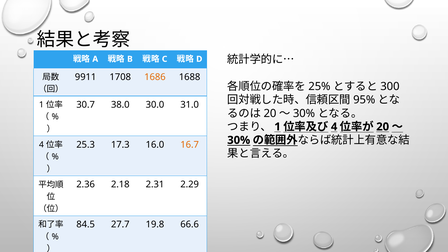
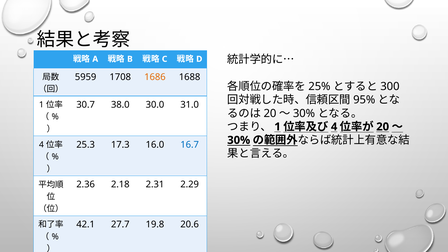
9911: 9911 -> 5959 (86, 77)
16.7 colour: orange -> blue (190, 145)
84.5: 84.5 -> 42.1 (86, 224)
66.6: 66.6 -> 20.6 (190, 224)
